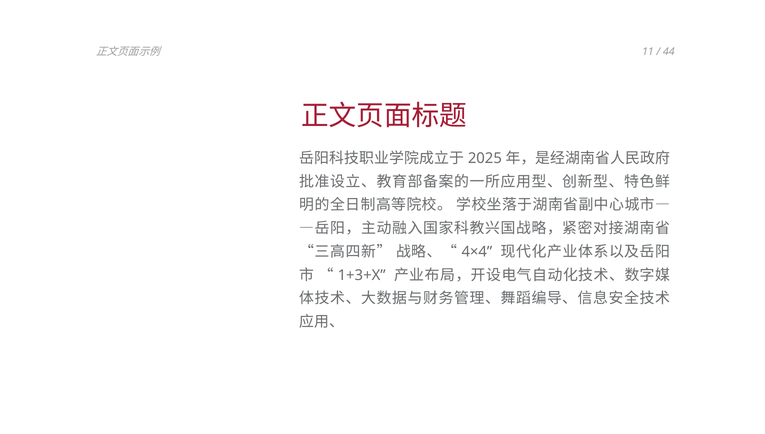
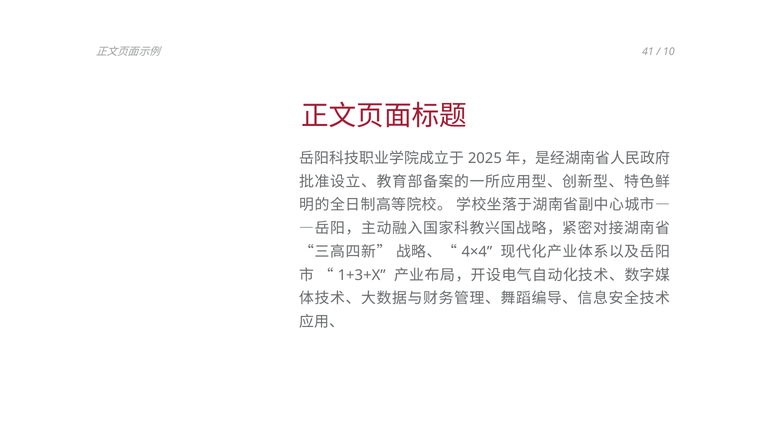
11: 11 -> 41 (648, 52)
44: 44 -> 10 (669, 52)
